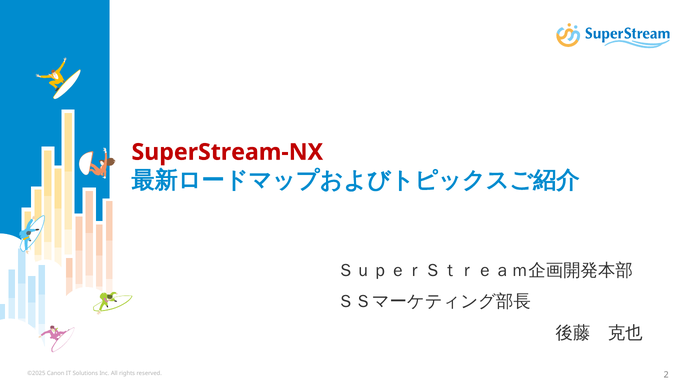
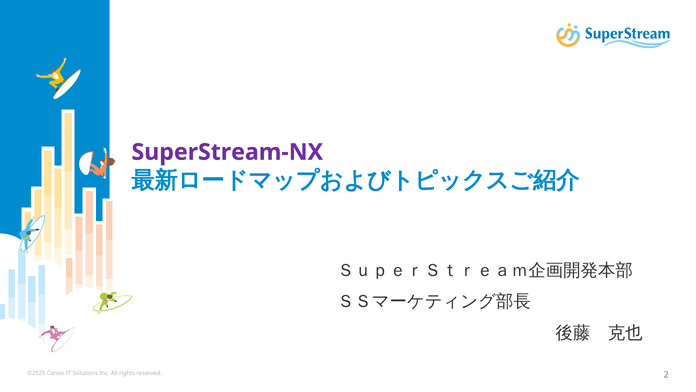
SuperStream-NX colour: red -> purple (227, 152)
